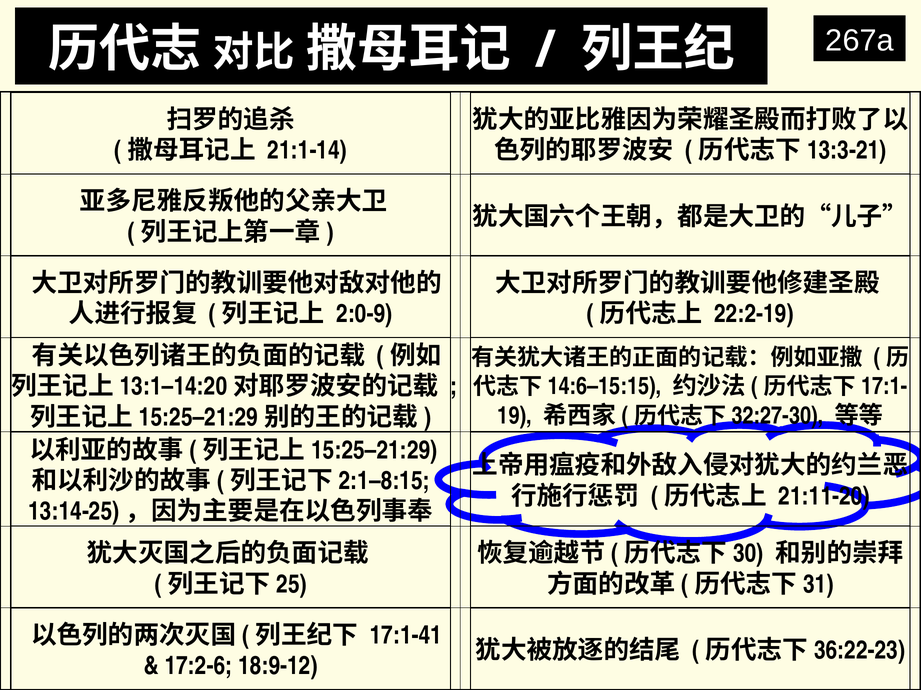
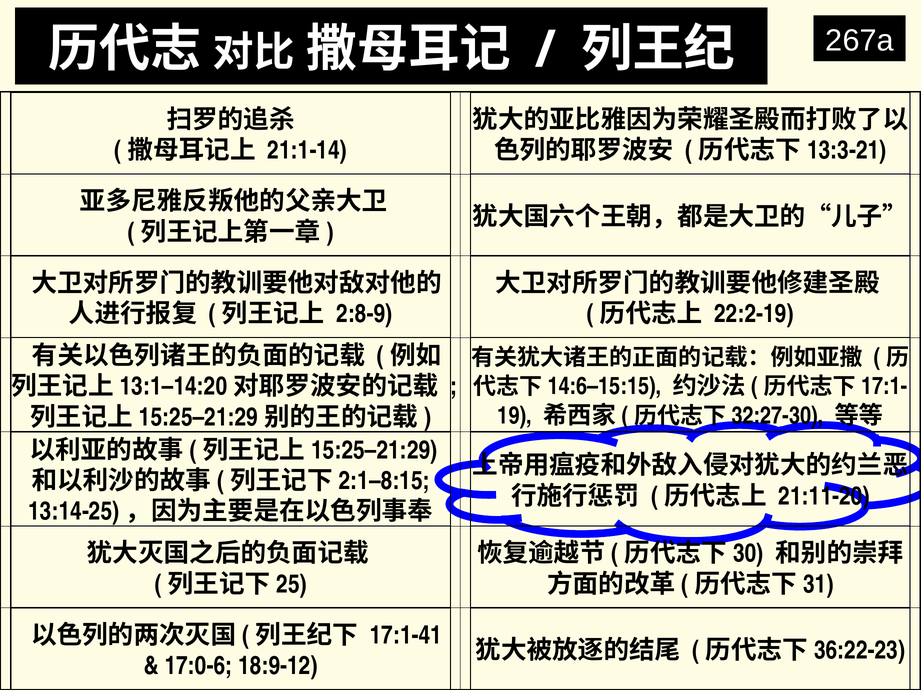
2:0-9: 2:0-9 -> 2:8-9 (364, 314)
17:2-6: 17:2-6 -> 17:0-6 (198, 667)
